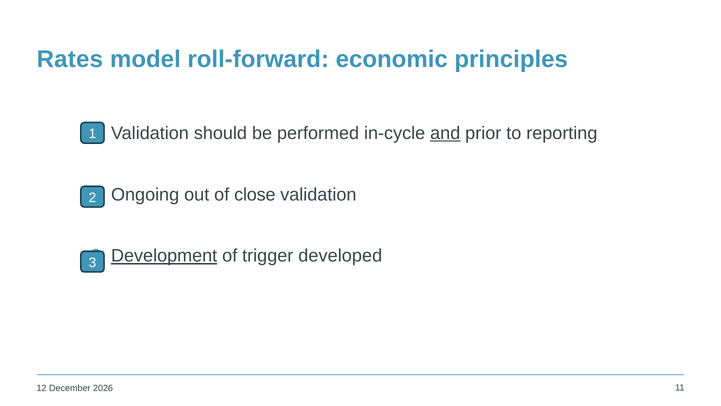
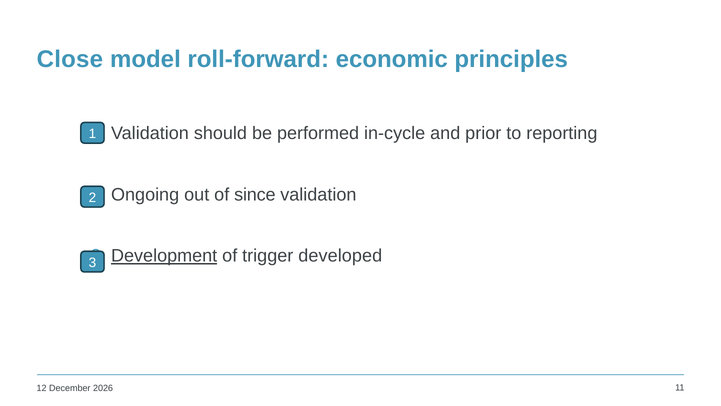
Rates: Rates -> Close (70, 59)
and underline: present -> none (445, 133)
close: close -> since (255, 194)
